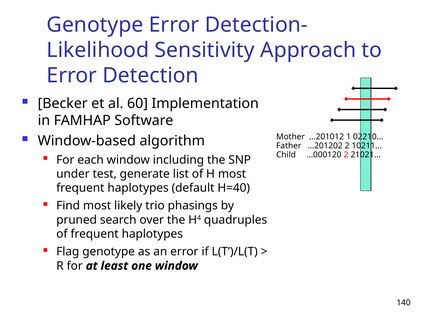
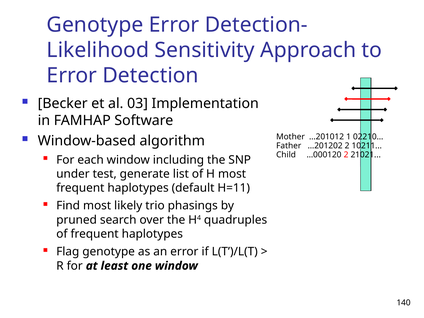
60: 60 -> 03 (138, 103)
H=40: H=40 -> H=11 (234, 188)
